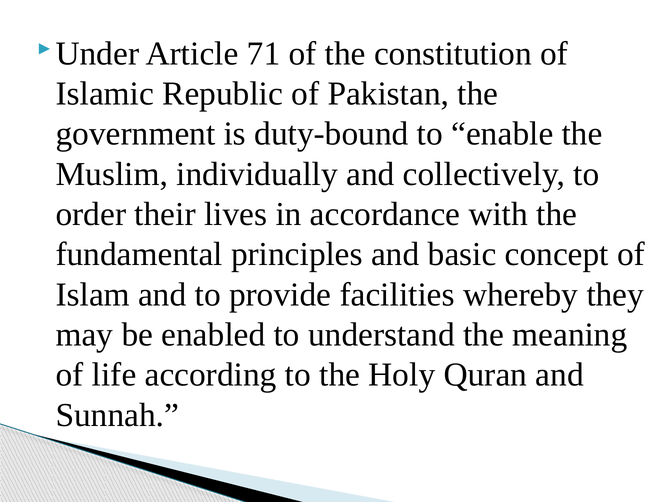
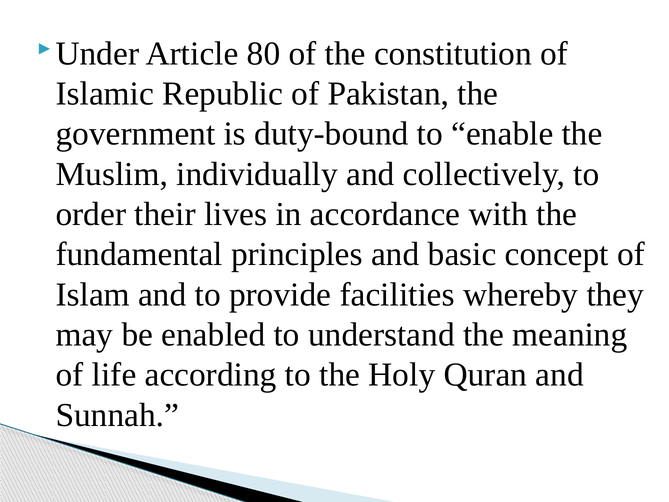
71: 71 -> 80 (264, 54)
